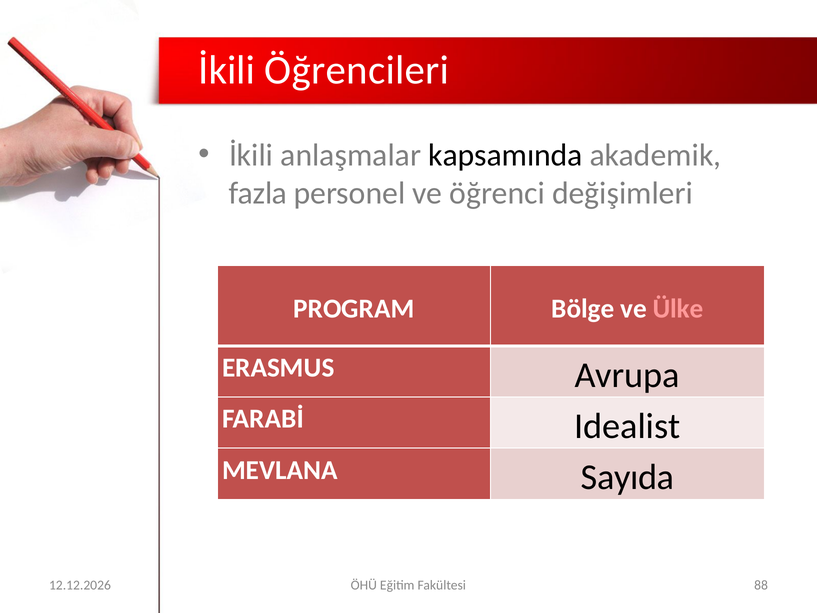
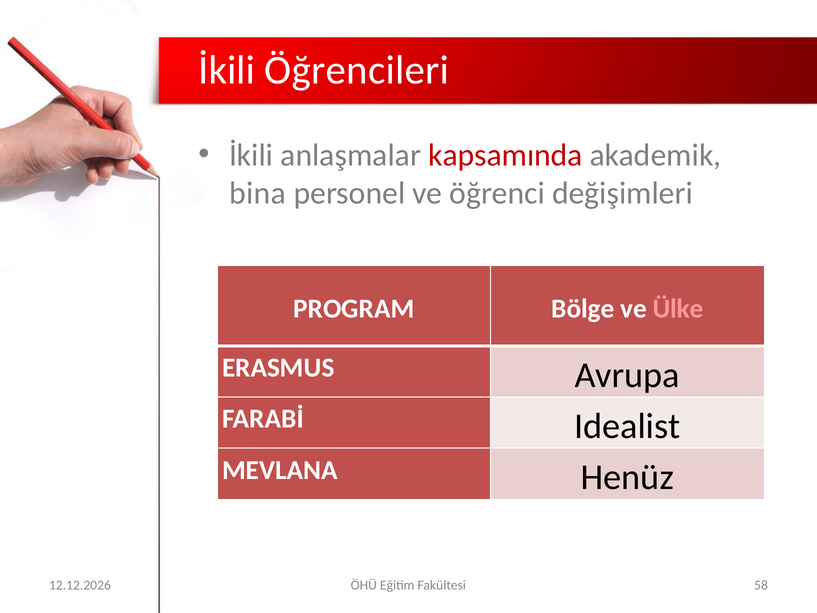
kapsamında colour: black -> red (505, 155)
fazla: fazla -> bina (258, 193)
Sayıda: Sayıda -> Henüz (627, 477)
88: 88 -> 58 (761, 585)
